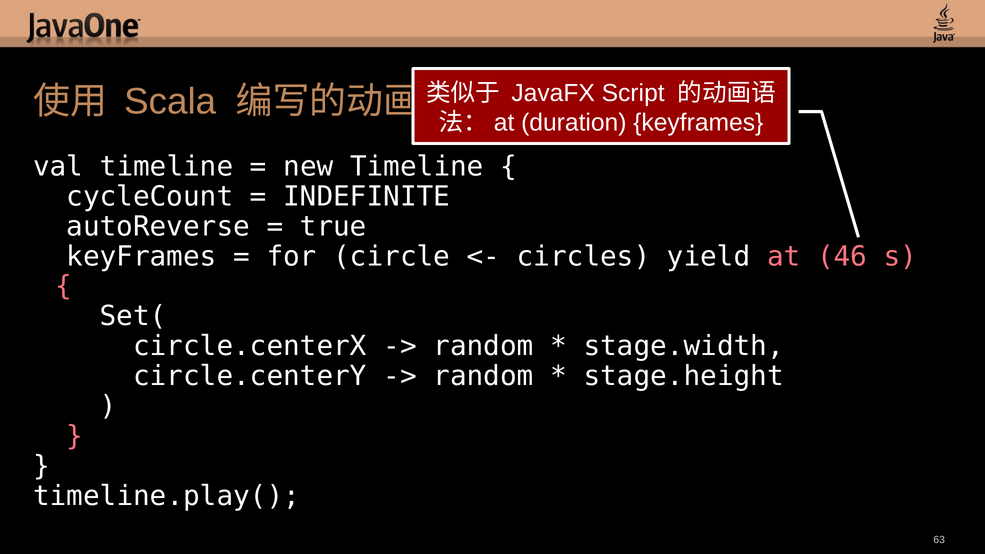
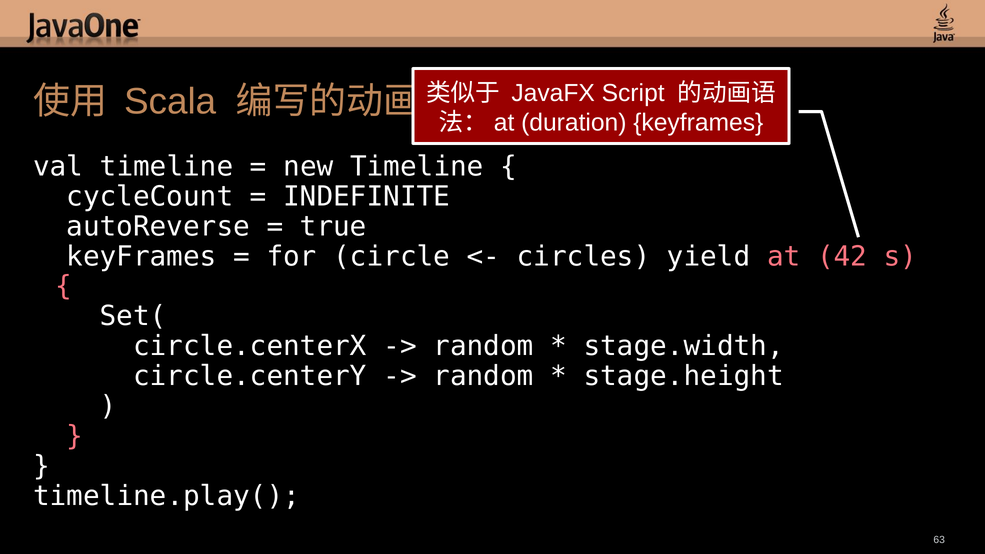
46: 46 -> 42 (842, 256)
